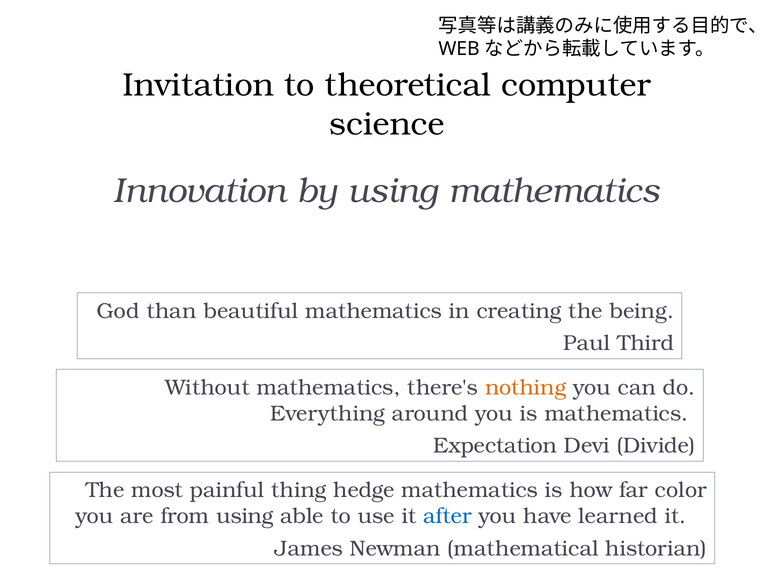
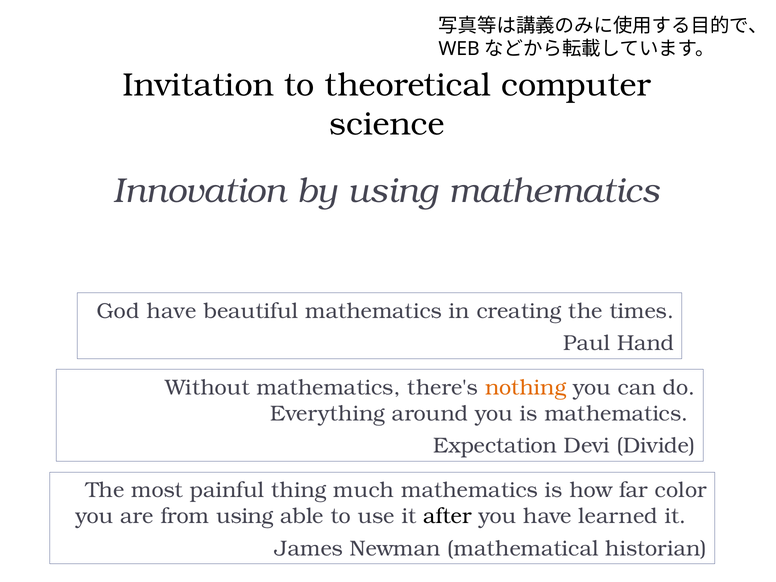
God than: than -> have (172, 311)
being: being -> times (642, 311)
Third: Third -> Hand (646, 343)
hedge: hedge -> much (364, 490)
after colour: blue -> black (447, 516)
